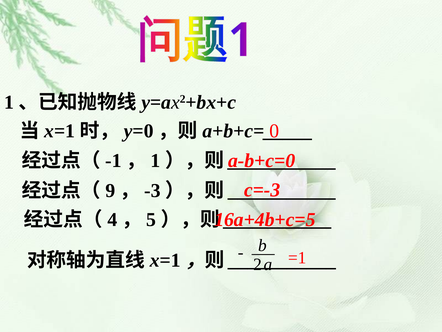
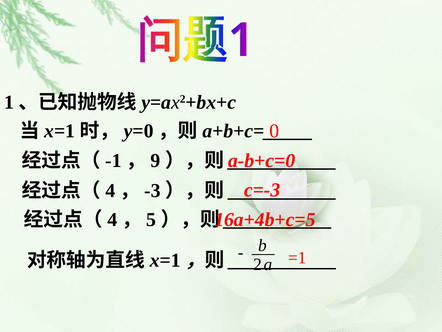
1: 1 -> 9 (156, 160)
9: 9 -> 4 (110, 191)
